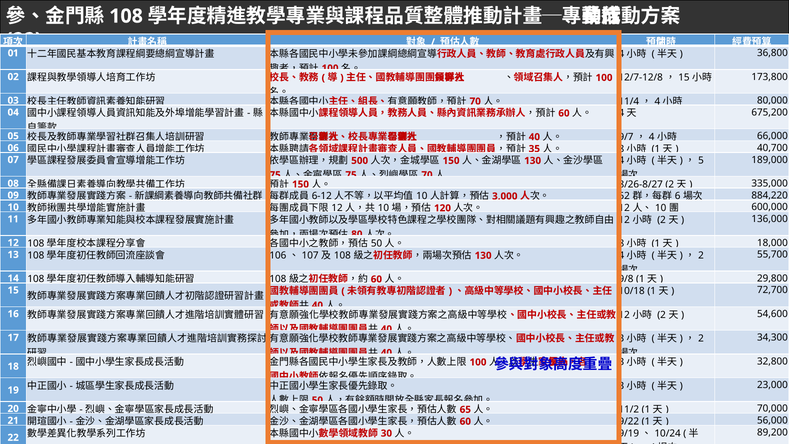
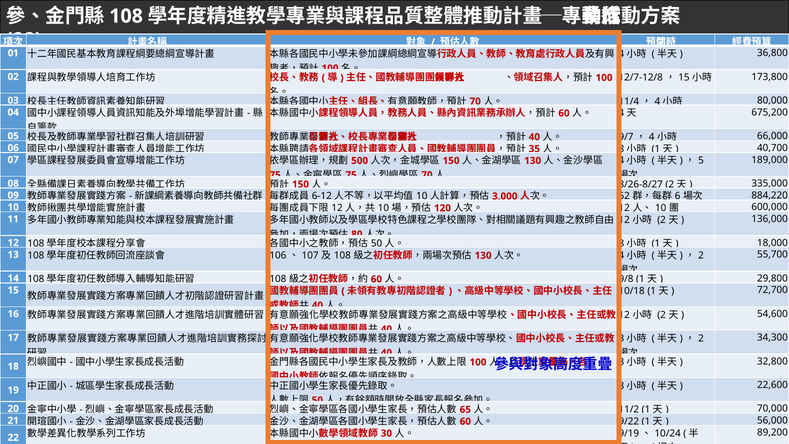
23,000: 23,000 -> 22,600 (772, 385)
